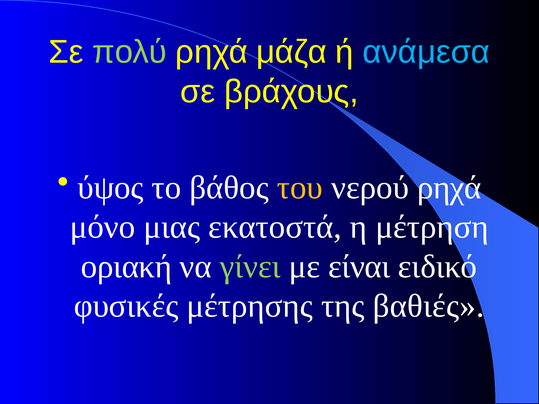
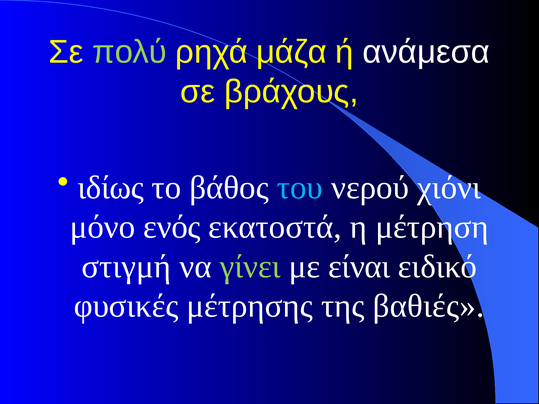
ανάμεσα colour: light blue -> white (426, 52)
ύψος: ύψος -> ιδίως (111, 188)
του colour: yellow -> light blue (300, 188)
νερού ρηχά: ρηχά -> χιόνι (449, 188)
μιας: μιας -> ενός (172, 227)
οριακή: οριακή -> στιγμή (126, 267)
